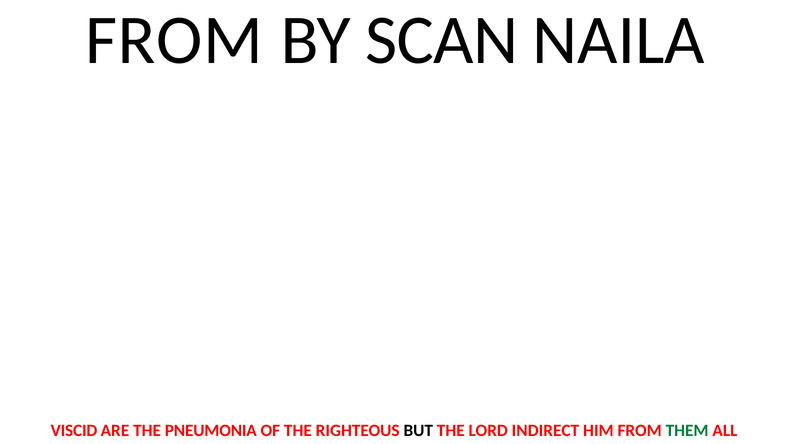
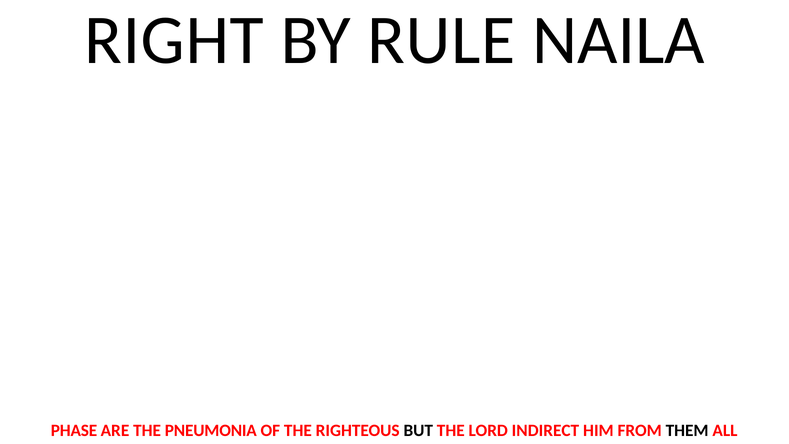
FROM: FROM -> RIGHT (174, 40)
SCAN: SCAN -> RULE (441, 40)
VISCID: VISCID -> PHASE (74, 431)
THEM colour: green -> black (687, 431)
